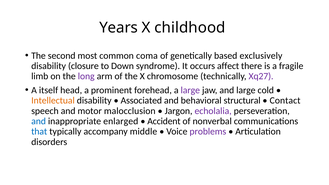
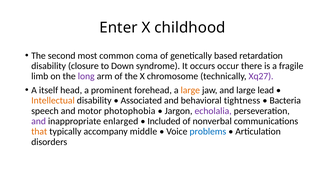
Years: Years -> Enter (118, 28)
exclusively: exclusively -> retardation (261, 56)
affect: affect -> occur (228, 66)
large colour: purple -> orange (190, 90)
cold: cold -> lead (266, 90)
structural: structural -> tightness (242, 101)
Contact: Contact -> Bacteria (285, 101)
malocclusion: malocclusion -> photophobia (130, 111)
and colour: blue -> purple (39, 121)
Accident: Accident -> Included (164, 121)
that colour: blue -> orange (39, 132)
problems colour: purple -> blue (208, 132)
